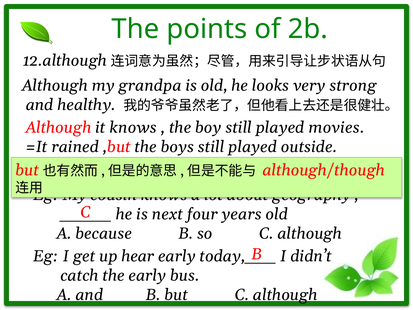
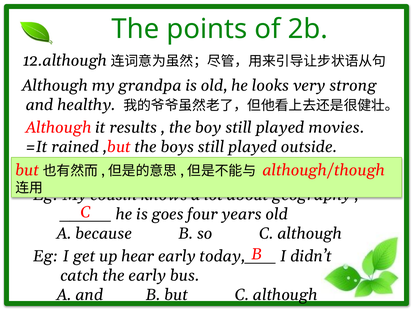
it knows: knows -> results (133, 128)
next: next -> goes (168, 214)
